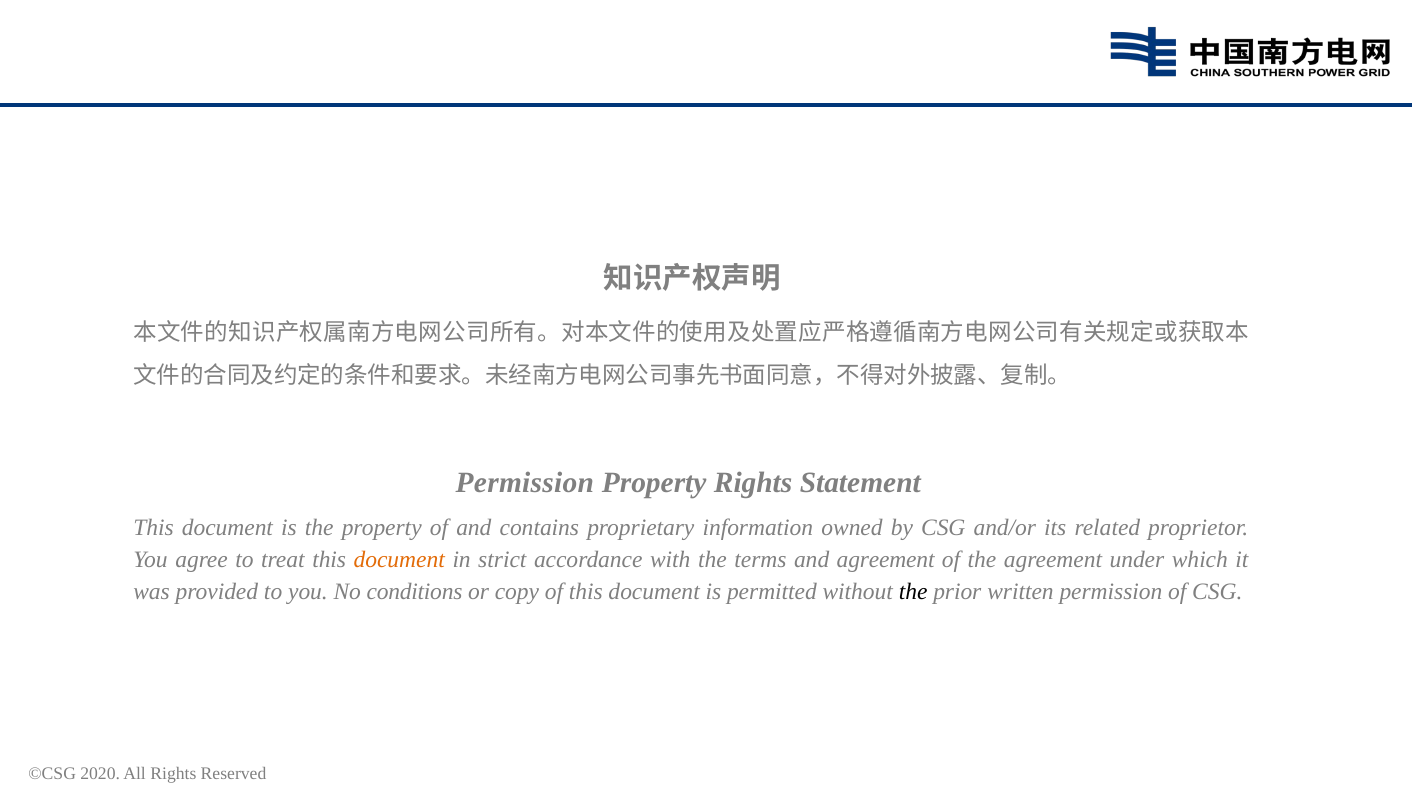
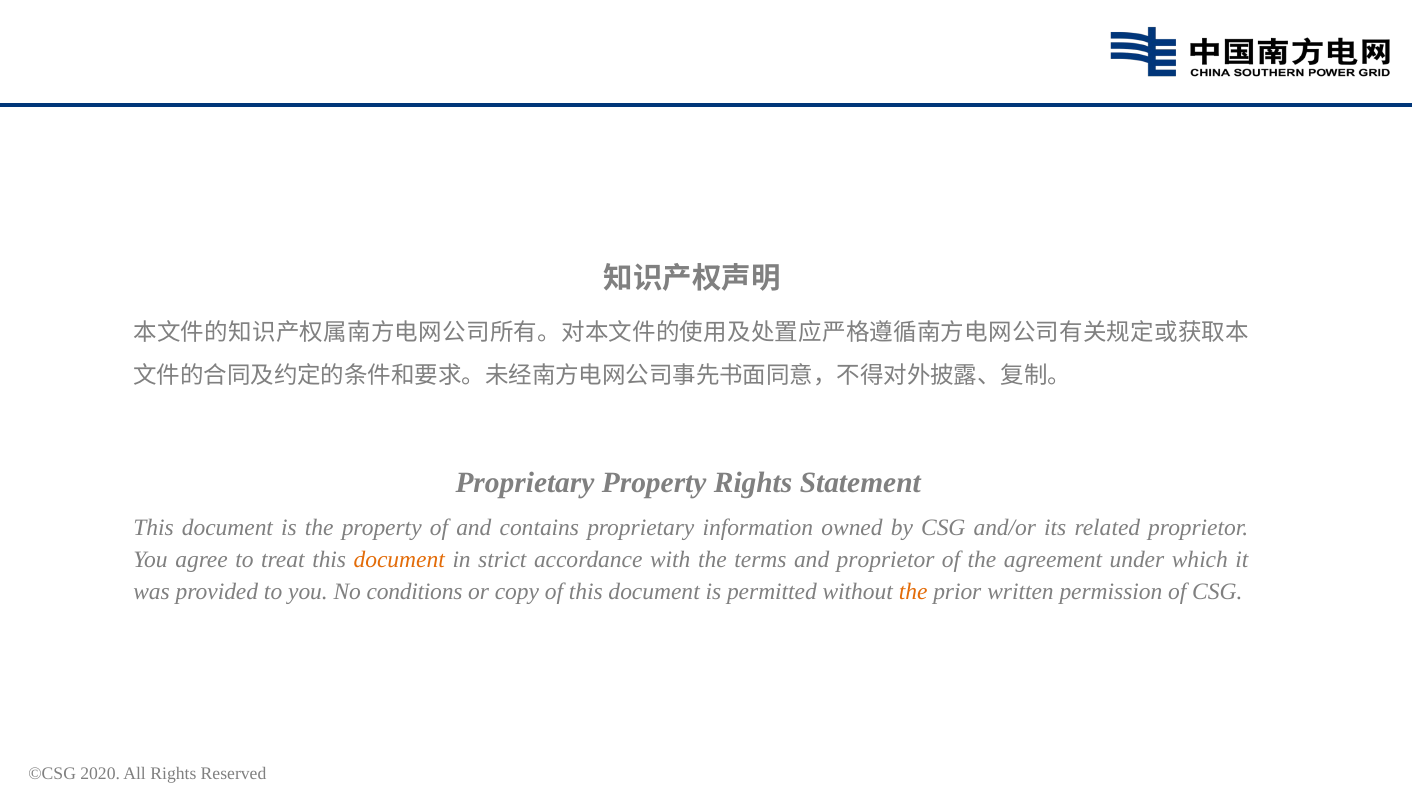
Permission: Permission -> Proprietary (525, 483)
and agreement: agreement -> proprietor (886, 560)
the colour: black -> orange (913, 592)
